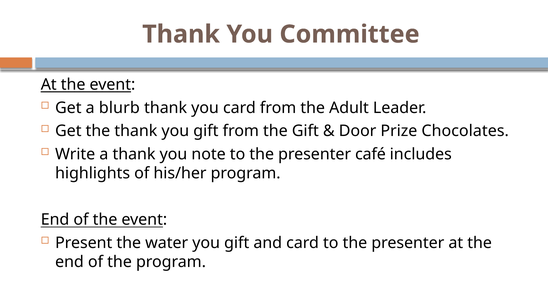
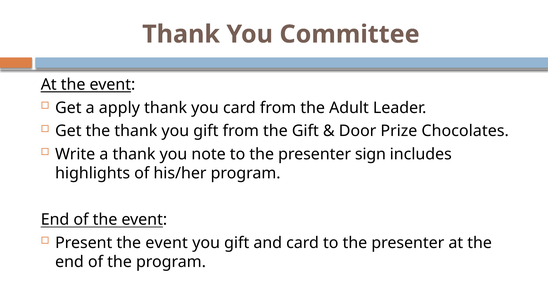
blurb: blurb -> apply (119, 108)
café: café -> sign (370, 154)
Present the water: water -> event (167, 243)
